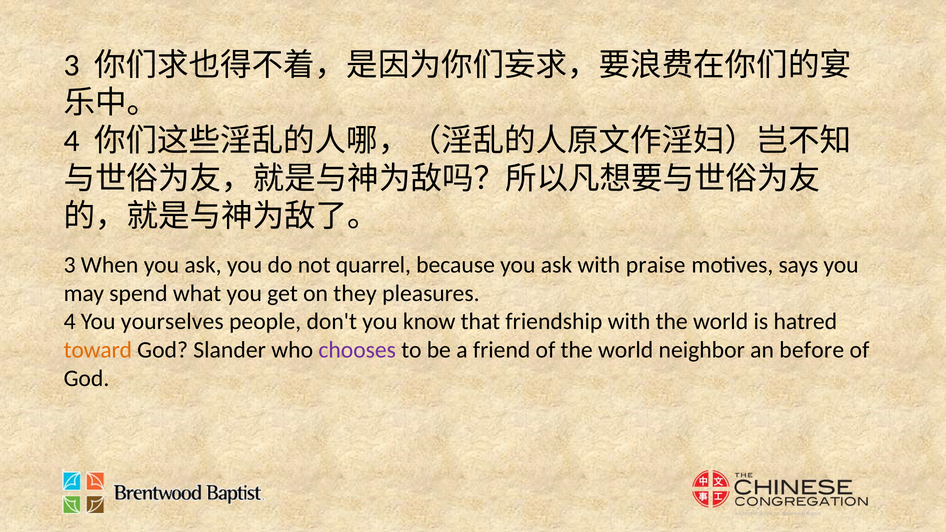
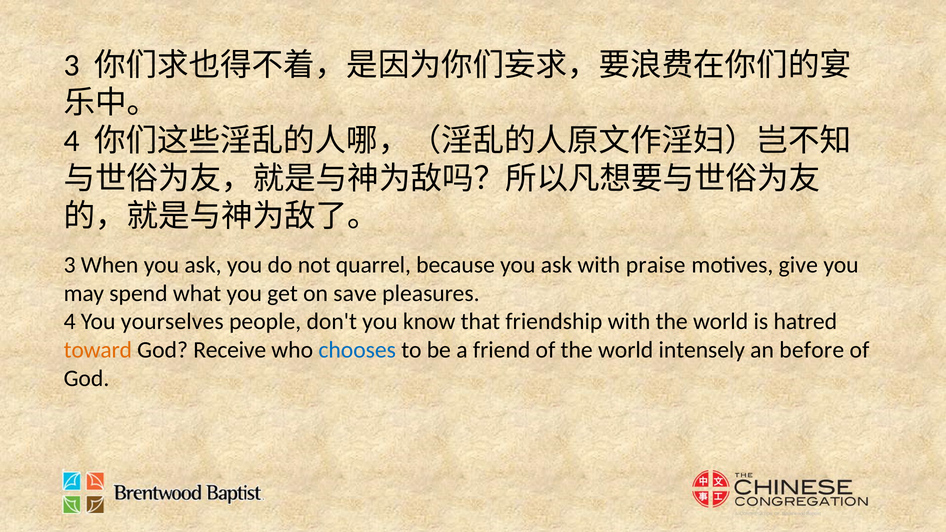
says: says -> give (798, 265)
they: they -> save (355, 293)
Slander: Slander -> Receive (230, 350)
chooses colour: purple -> blue (357, 350)
neighbor: neighbor -> intensely (702, 350)
